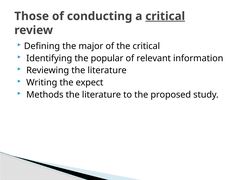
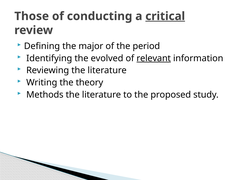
the critical: critical -> period (146, 46)
popular: popular -> evolved (107, 58)
relevant underline: none -> present (154, 58)
expect: expect -> theory (89, 83)
